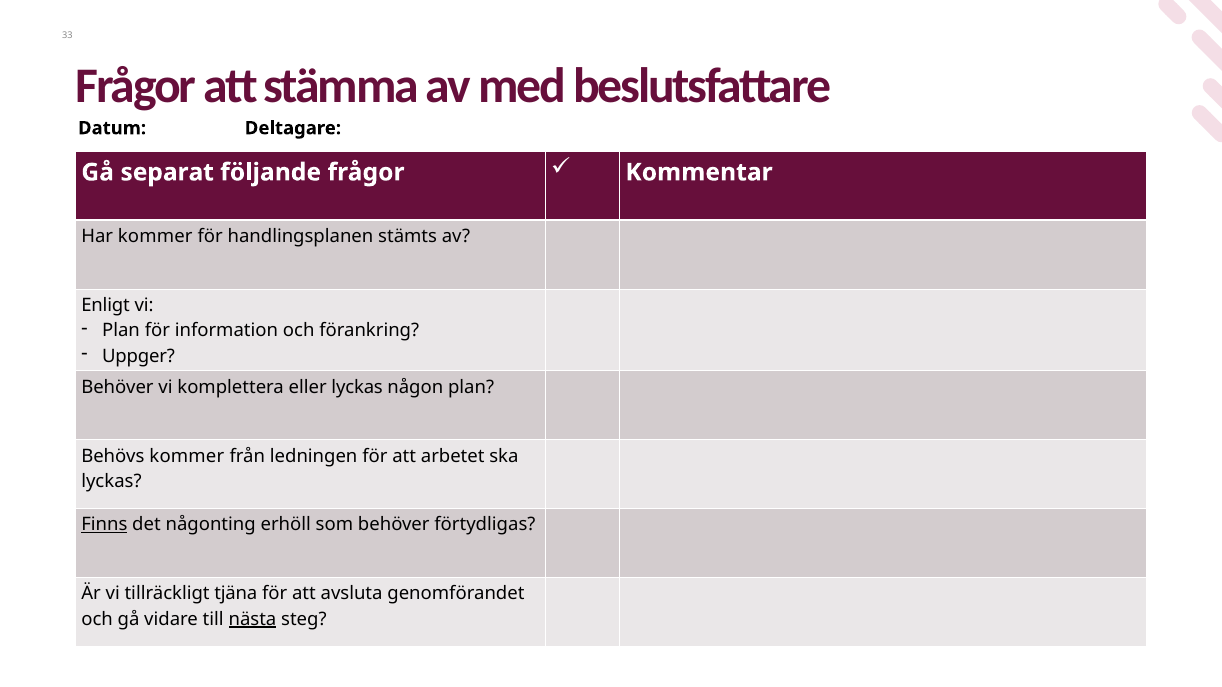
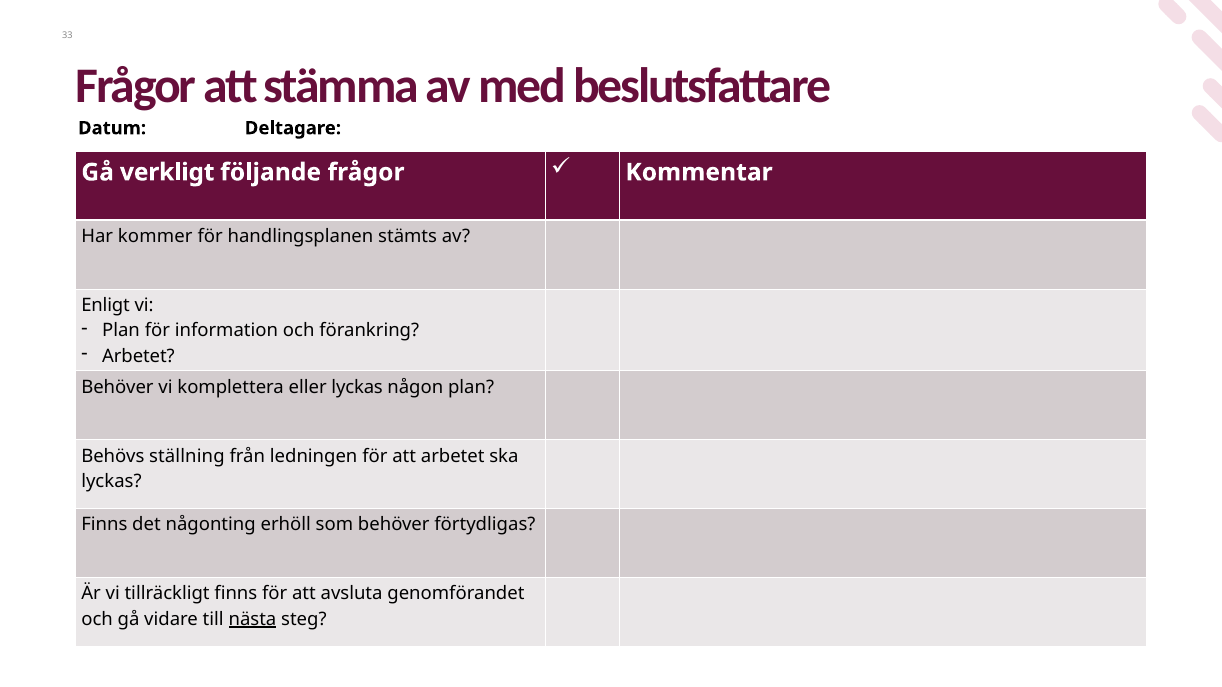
separat: separat -> verkligt (167, 172)
Uppger: Uppger -> Arbetet (138, 356)
Behövs kommer: kommer -> ställning (187, 456)
Finns underline: present -> none (104, 525)
tillräckligt tjäna: tjäna -> finns (236, 594)
